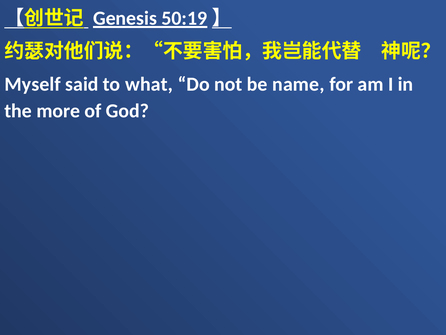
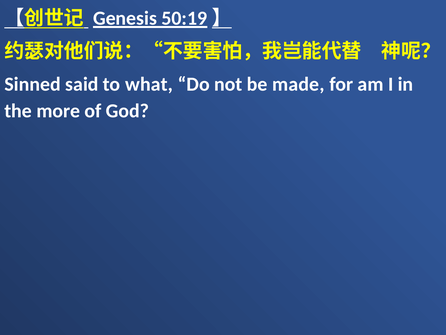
Myself: Myself -> Sinned (33, 84)
name: name -> made (298, 84)
